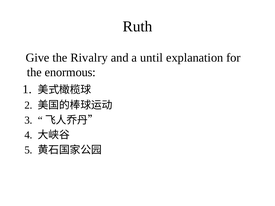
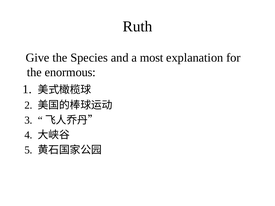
Rivalry: Rivalry -> Species (89, 58)
until: until -> most (152, 58)
